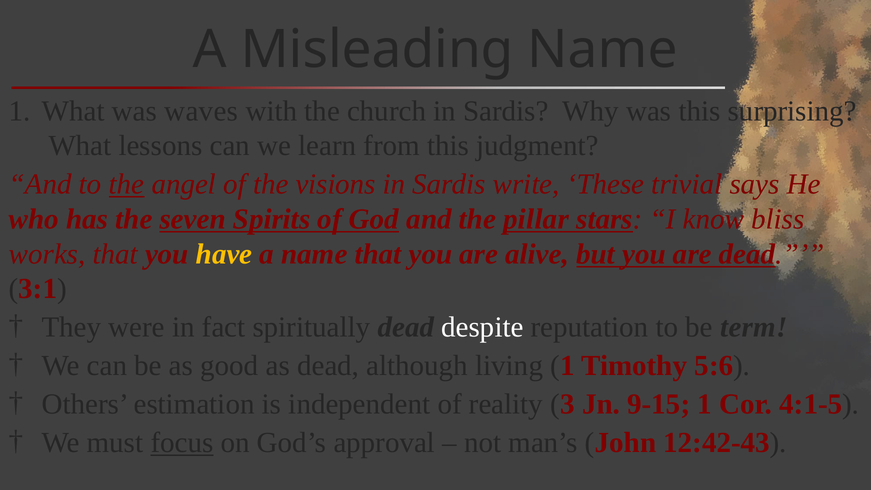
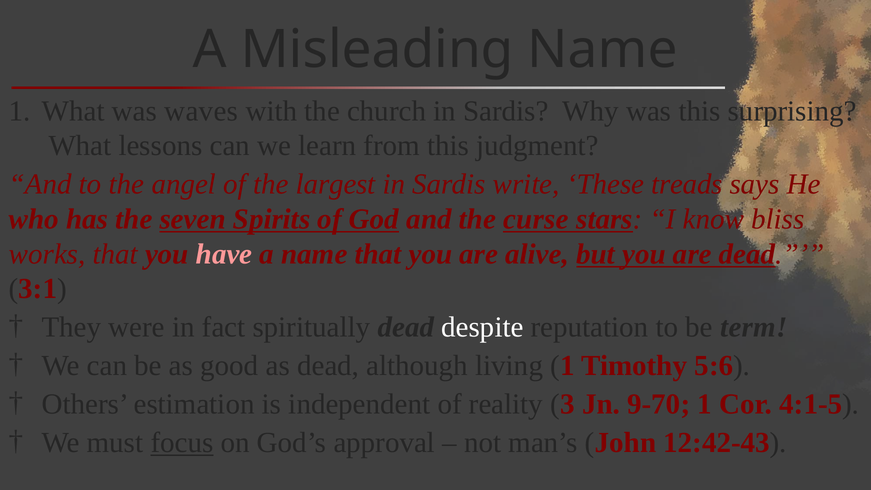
the underline: present -> none (126, 184)
visions: visions -> largest (336, 184)
trivial: trivial -> treads (687, 184)
pillar: pillar -> curse (536, 219)
have colour: yellow -> pink (224, 254)
9-15: 9-15 -> 9-70 (659, 404)
